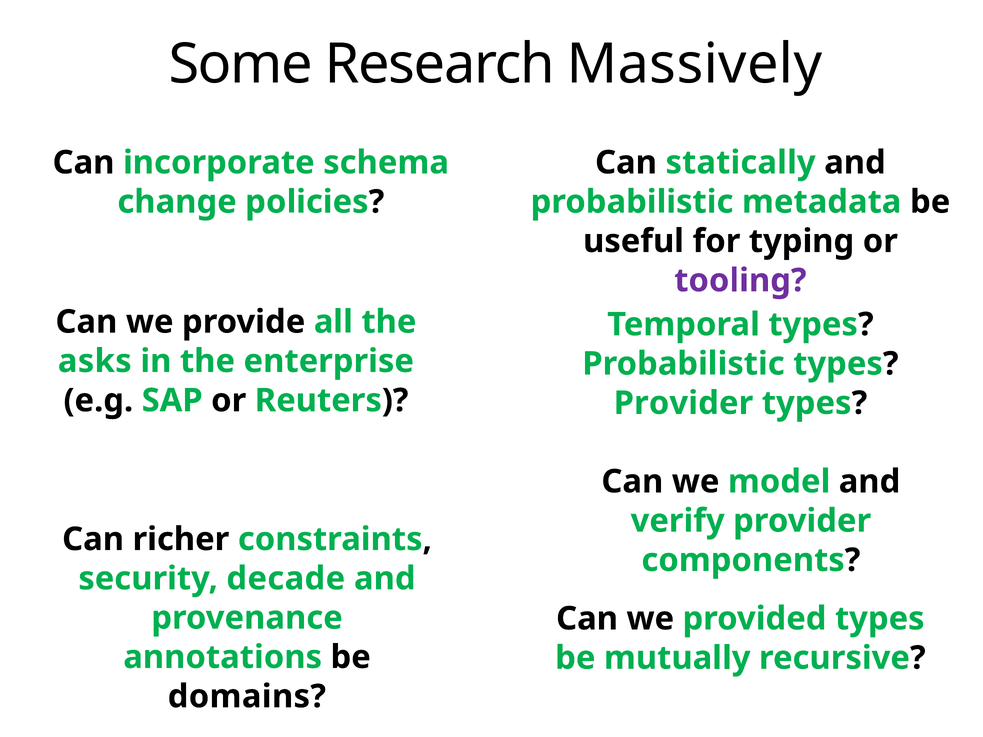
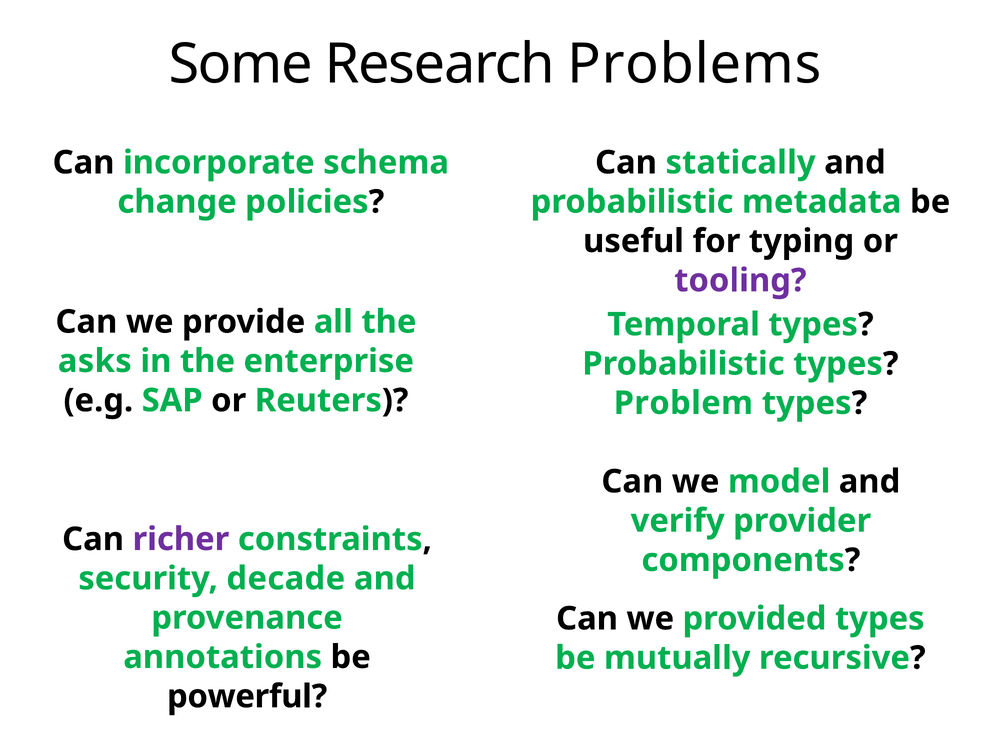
Massively: Massively -> Problems (694, 64)
Provider: Provider -> Problem (683, 403)
richer colour: black -> purple (181, 539)
domains: domains -> powerful (247, 697)
